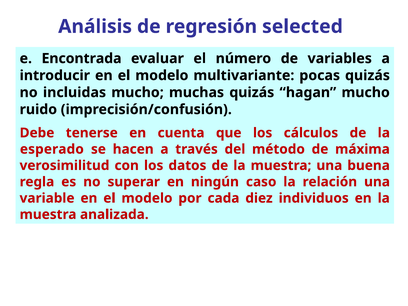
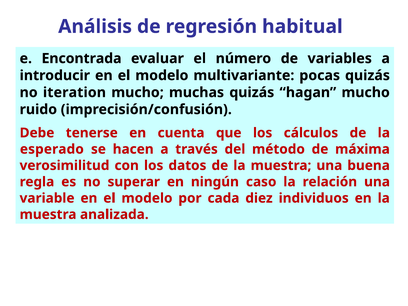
selected: selected -> habitual (302, 27)
incluidas: incluidas -> iteration (74, 92)
